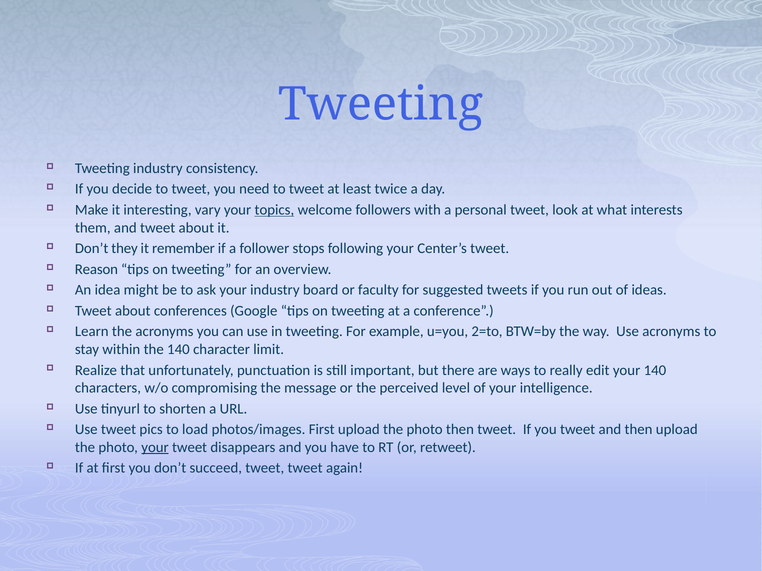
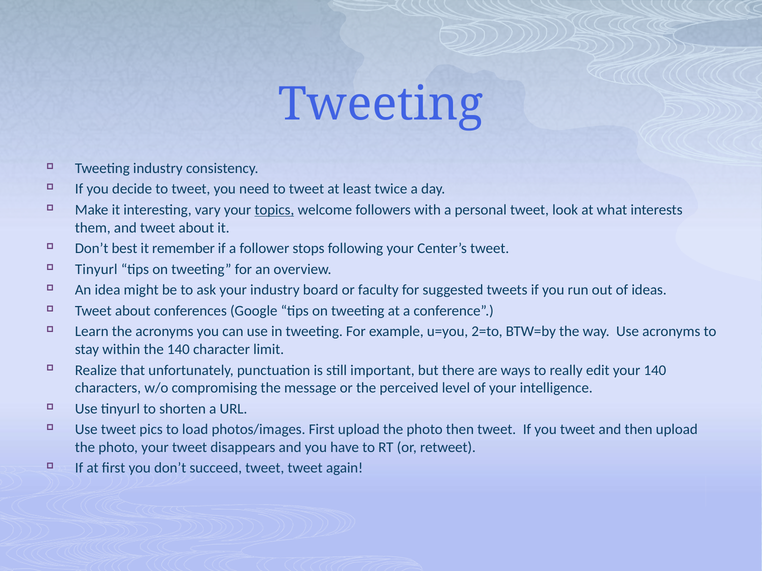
they: they -> best (124, 249)
Reason: Reason -> Tinyurl (96, 269)
your underline: present -> none (155, 448)
